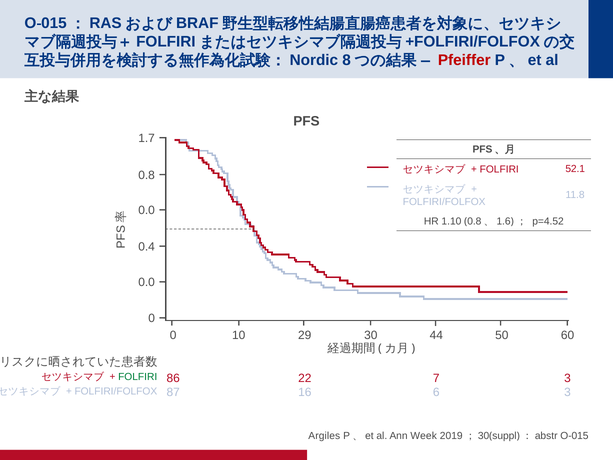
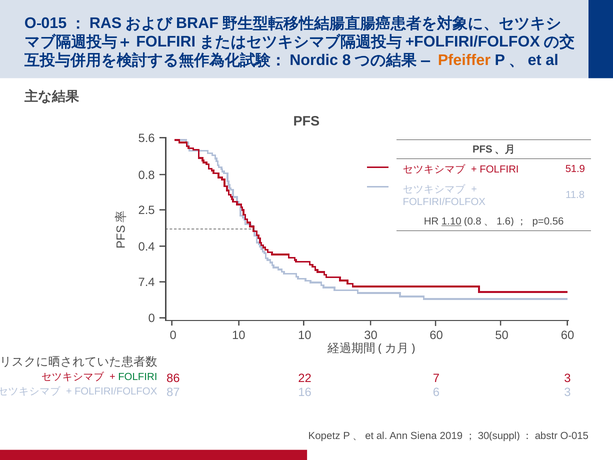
Pfeiffer colour: red -> orange (464, 60)
1.7: 1.7 -> 5.6 (147, 138)
52.1: 52.1 -> 51.9 (575, 169)
0.0: 0.0 -> 2.5 (147, 210)
1.10 underline: none -> present (451, 221)
p=4.52: p=4.52 -> p=0.56 (548, 221)
0.0: 0.0 -> 7.4 (147, 282)
10 29: 29 -> 10 (305, 335)
30 44: 44 -> 60 (436, 335)
Argiles: Argiles -> Kopetz (324, 436)
Week: Week -> Siena (424, 436)
